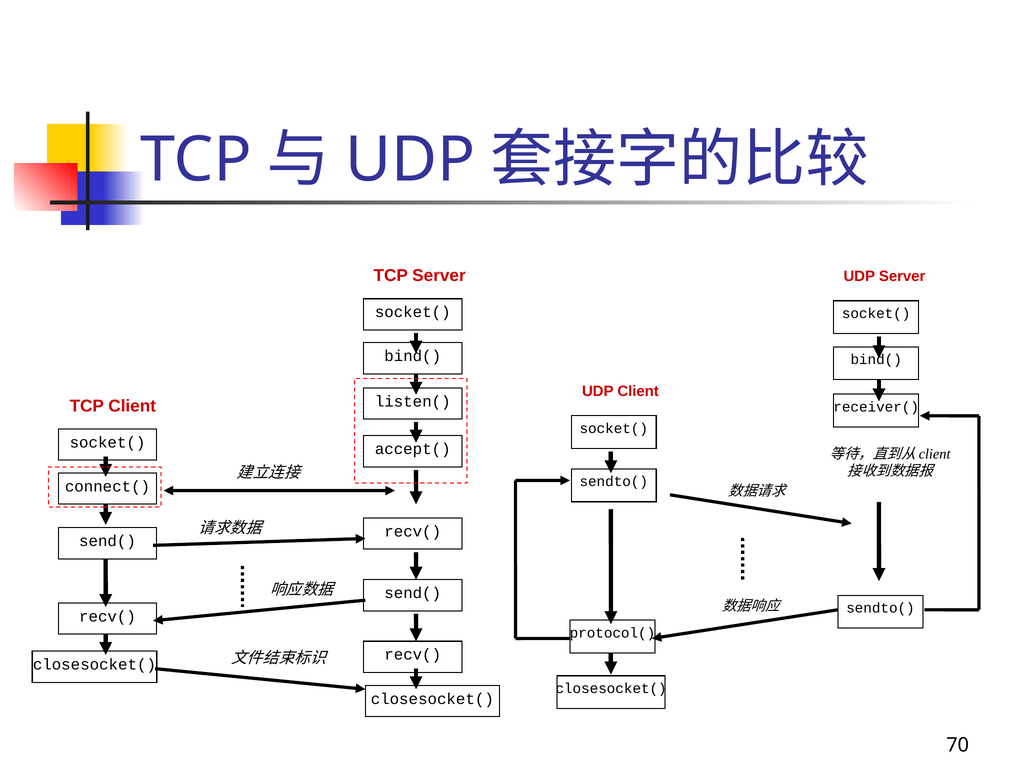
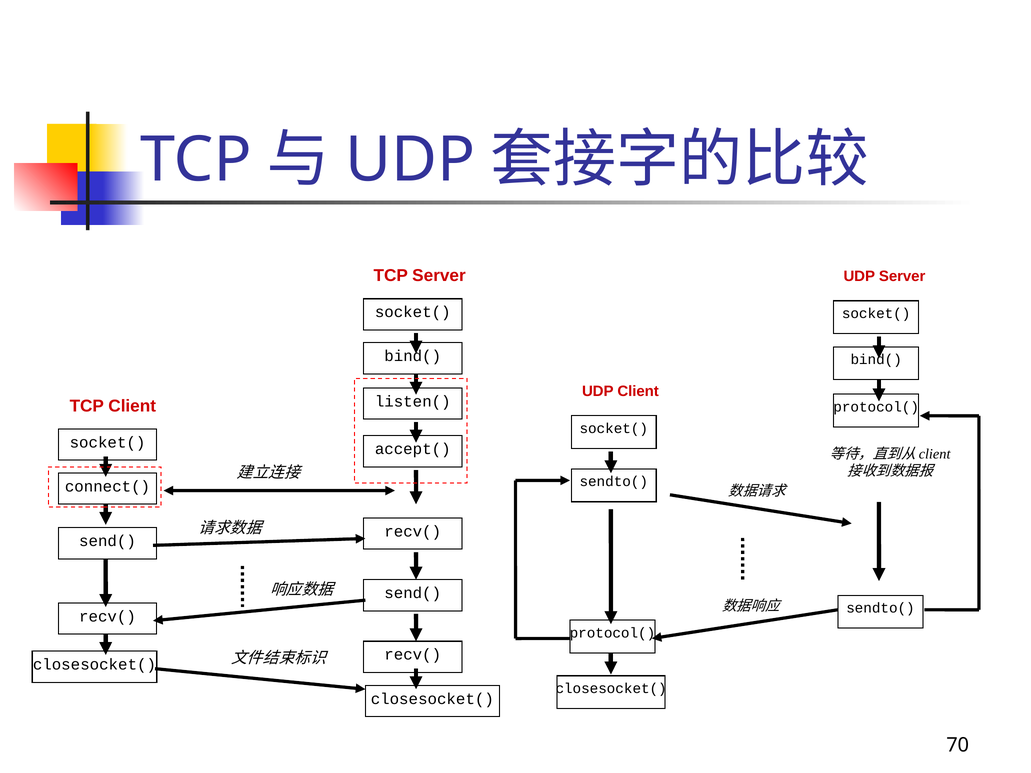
receiver(: receiver( -> protocol( (876, 407)
